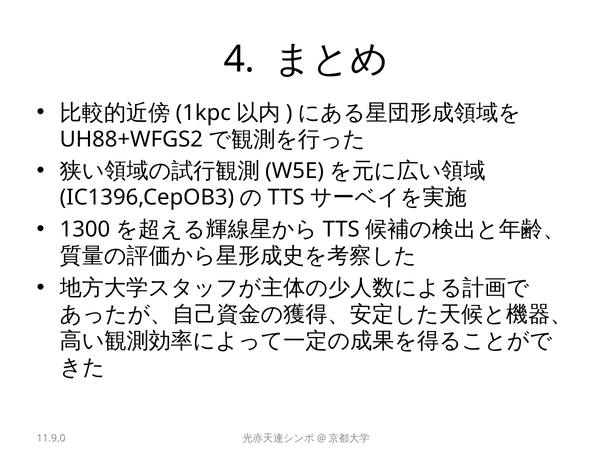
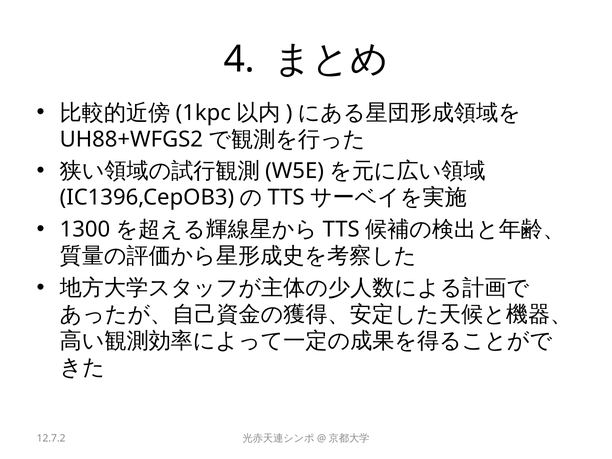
11.9.0: 11.9.0 -> 12.7.2 (51, 438)
